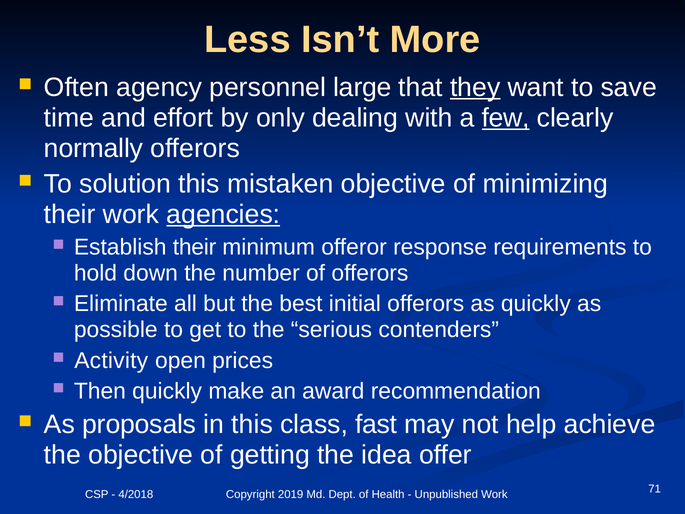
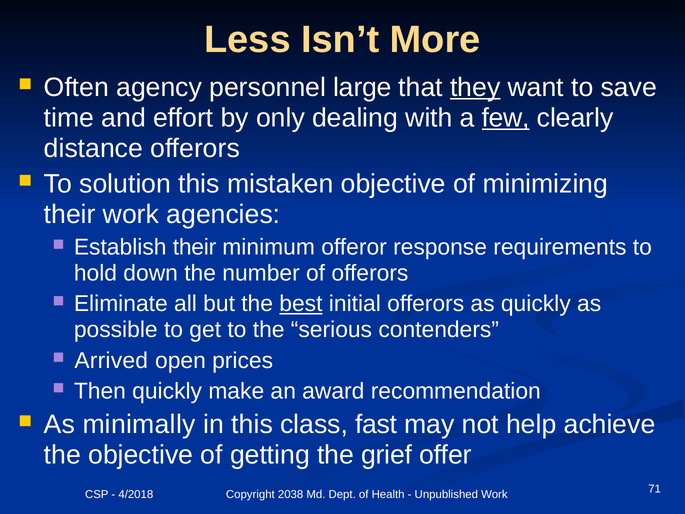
normally: normally -> distance (93, 148)
agencies underline: present -> none (223, 214)
best underline: none -> present (301, 304)
Activity: Activity -> Arrived (111, 360)
proposals: proposals -> minimally (139, 424)
idea: idea -> grief (387, 455)
2019: 2019 -> 2038 (291, 494)
